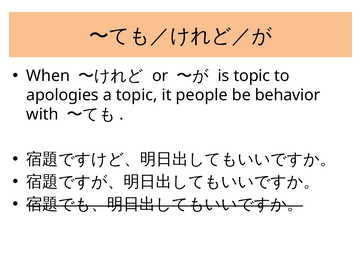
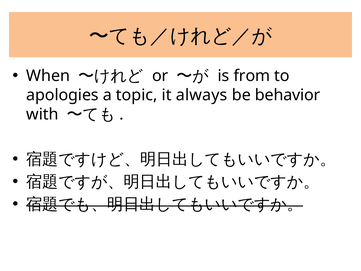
is topic: topic -> from (252, 76)
people: people -> always (202, 95)
